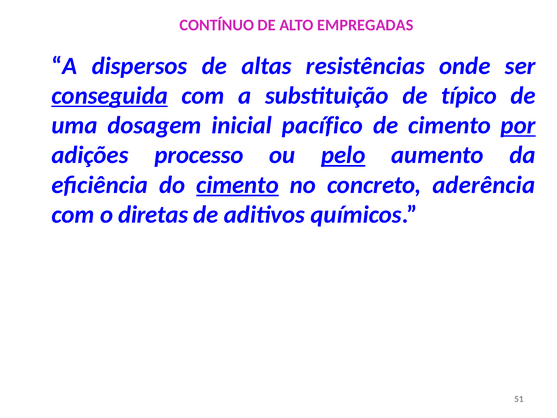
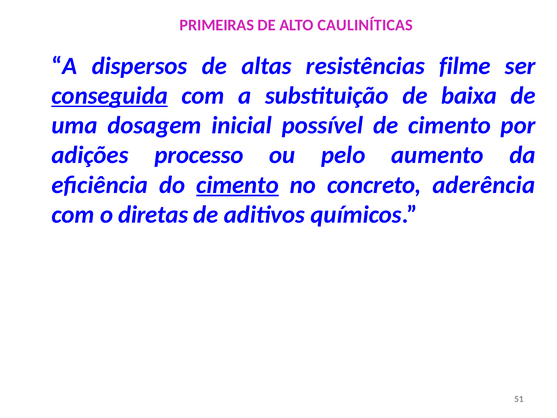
CONTÍNUO: CONTÍNUO -> PRIMEIRAS (217, 25)
EMPREGADAS: EMPREGADAS -> CAULINÍTICAS (365, 25)
onde: onde -> filme (465, 66)
típico: típico -> baixa (469, 96)
pacífico: pacífico -> possível (323, 125)
por underline: present -> none (518, 125)
pelo underline: present -> none (343, 155)
